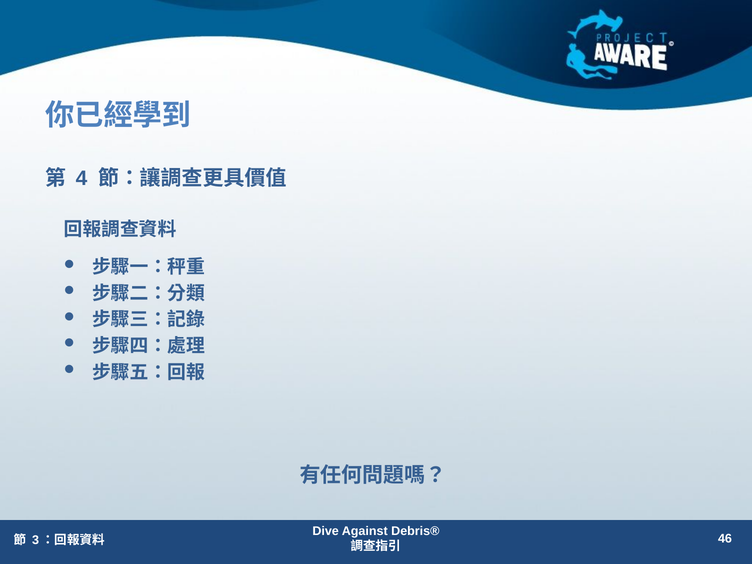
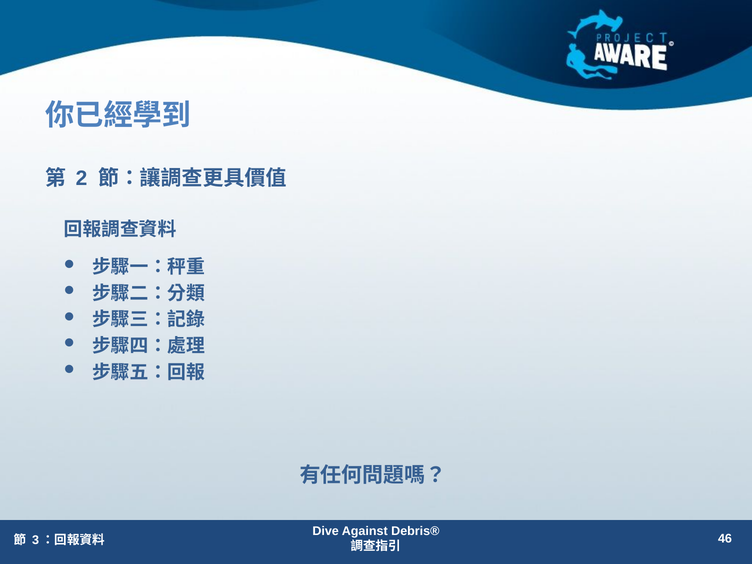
4: 4 -> 2 (82, 178)
